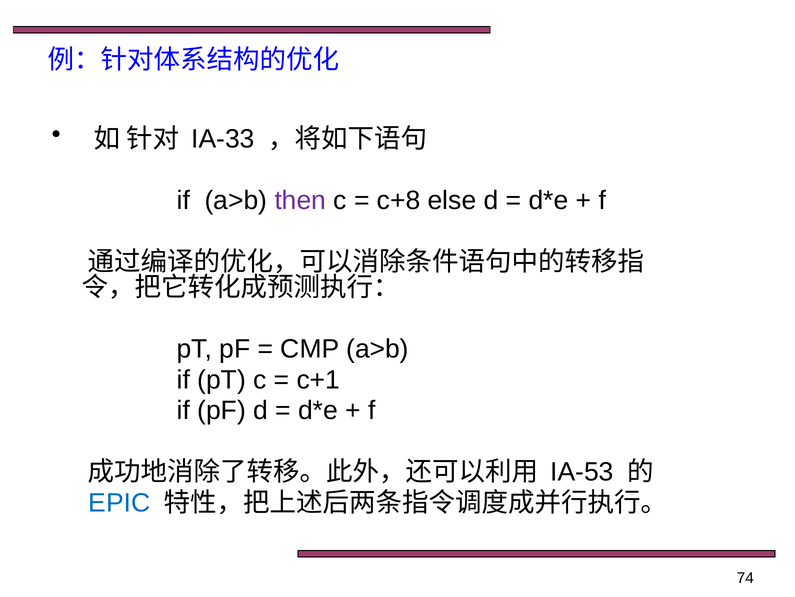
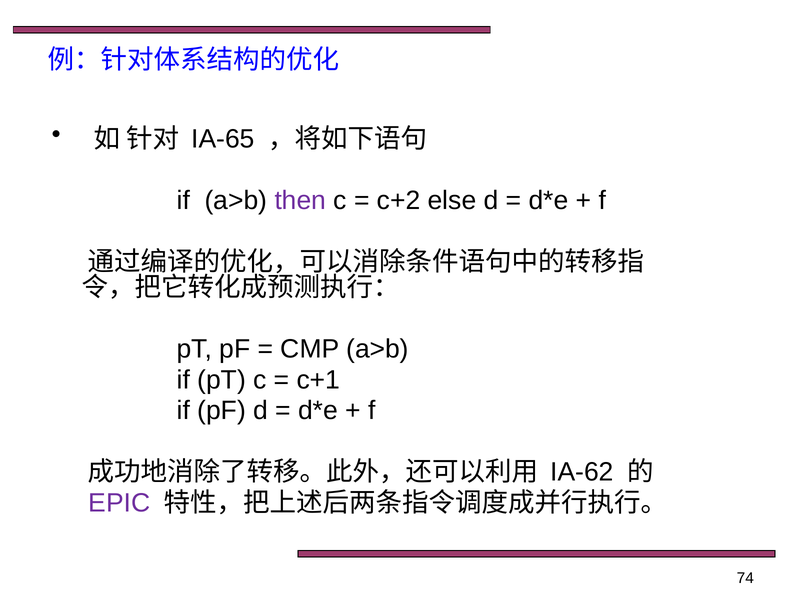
IA-33: IA-33 -> IA-65 (223, 139)
c+8: c+8 -> c+2 (399, 200)
IA-53: IA-53 -> IA-62 (582, 472)
EPIC colour: blue -> purple (119, 502)
